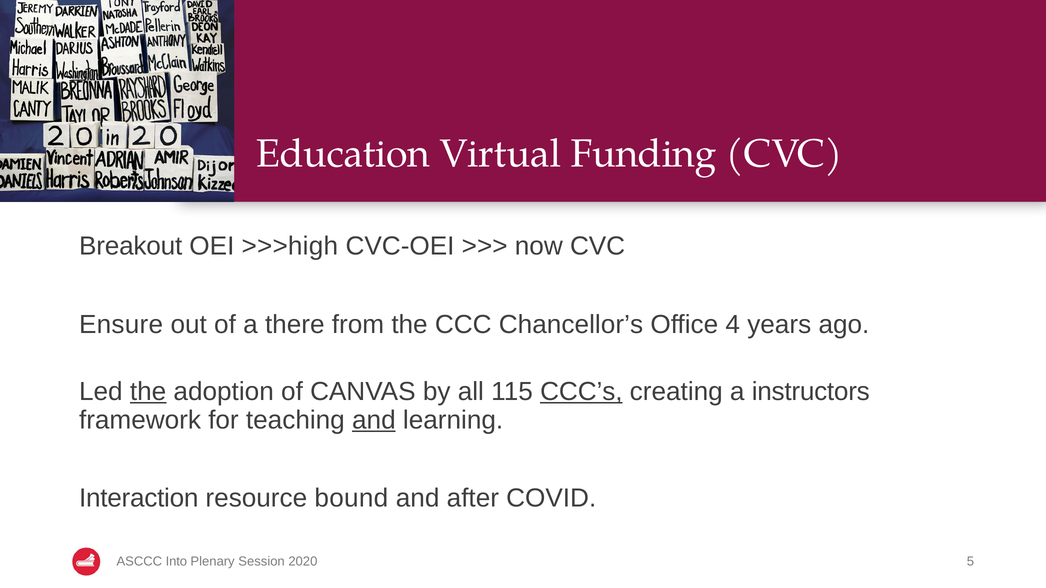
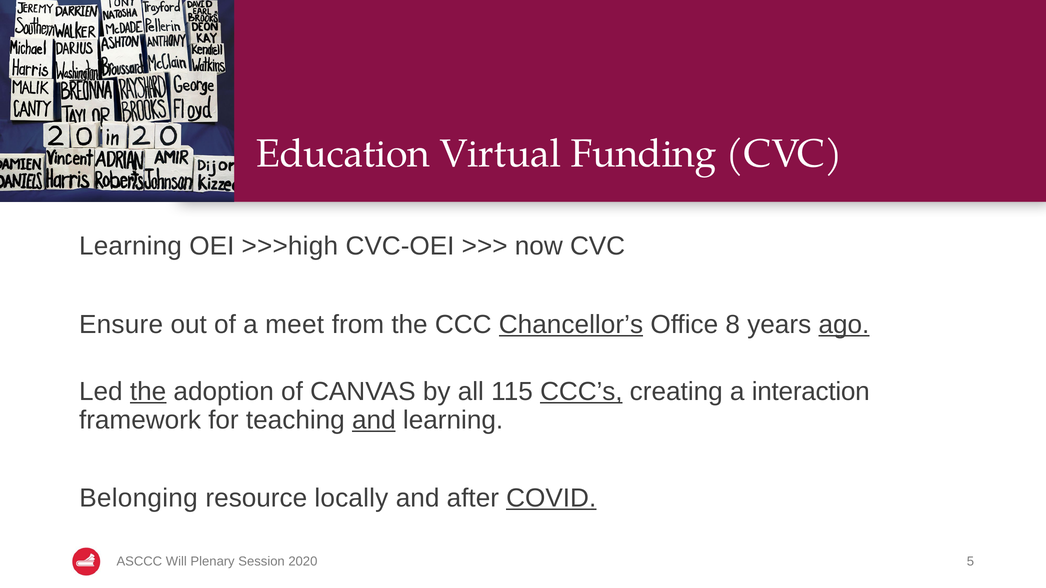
Breakout: Breakout -> Learning (130, 246)
there: there -> meet (295, 325)
Chancellor’s underline: none -> present (571, 325)
4: 4 -> 8 (733, 325)
ago underline: none -> present (844, 325)
instructors: instructors -> interaction (811, 392)
Interaction: Interaction -> Belonging (139, 498)
bound: bound -> locally (351, 498)
COVID underline: none -> present (551, 498)
Into: Into -> Will (176, 562)
